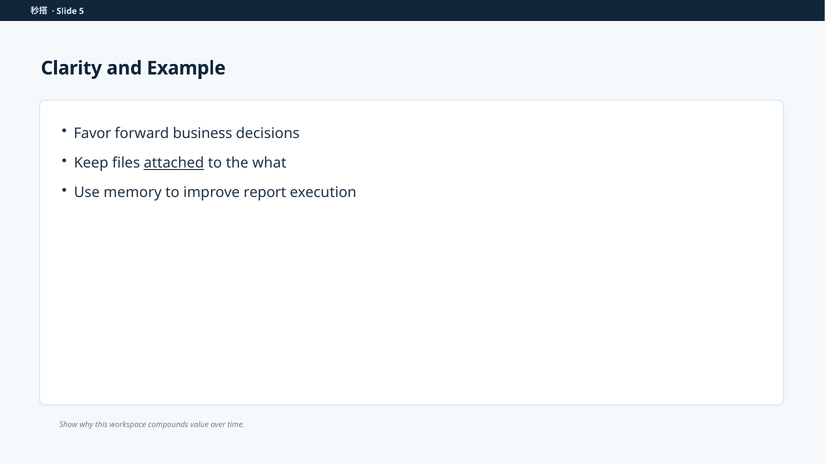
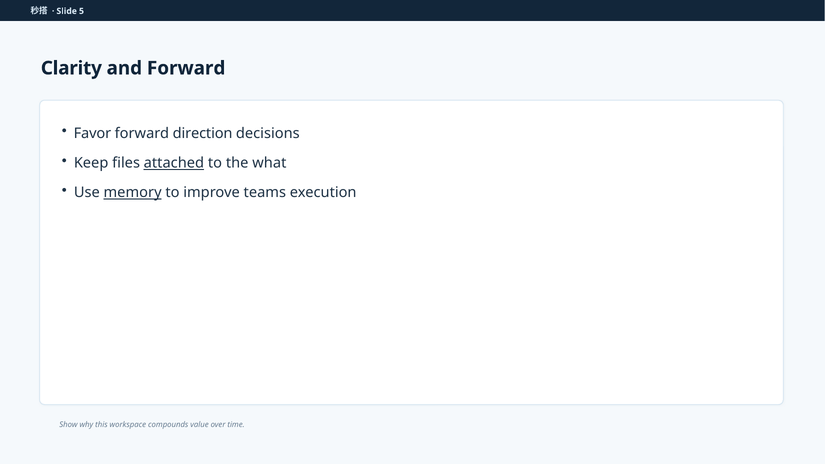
and Example: Example -> Forward (186, 68)
business: business -> direction (203, 134)
memory underline: none -> present (133, 193)
report: report -> teams (265, 193)
